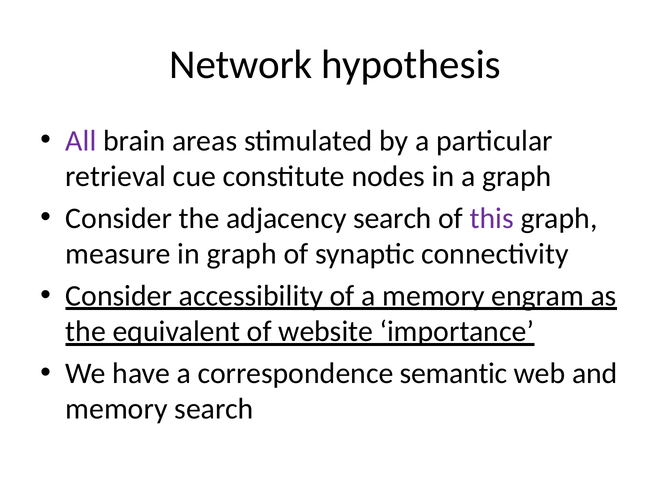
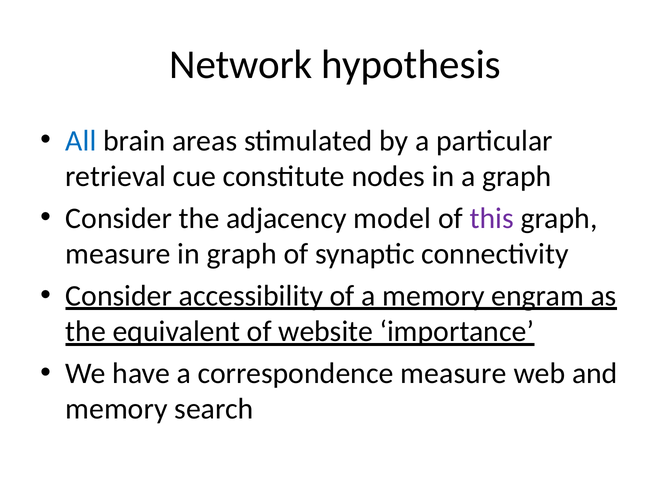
All colour: purple -> blue (81, 141)
adjacency search: search -> model (392, 218)
correspondence semantic: semantic -> measure (453, 373)
